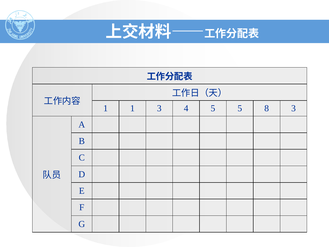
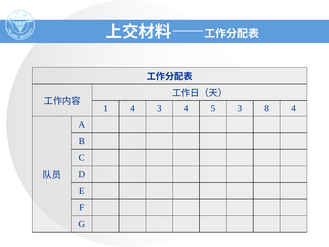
1 1: 1 -> 4 (132, 108)
5 5: 5 -> 3 (240, 108)
8 3: 3 -> 4 (294, 108)
